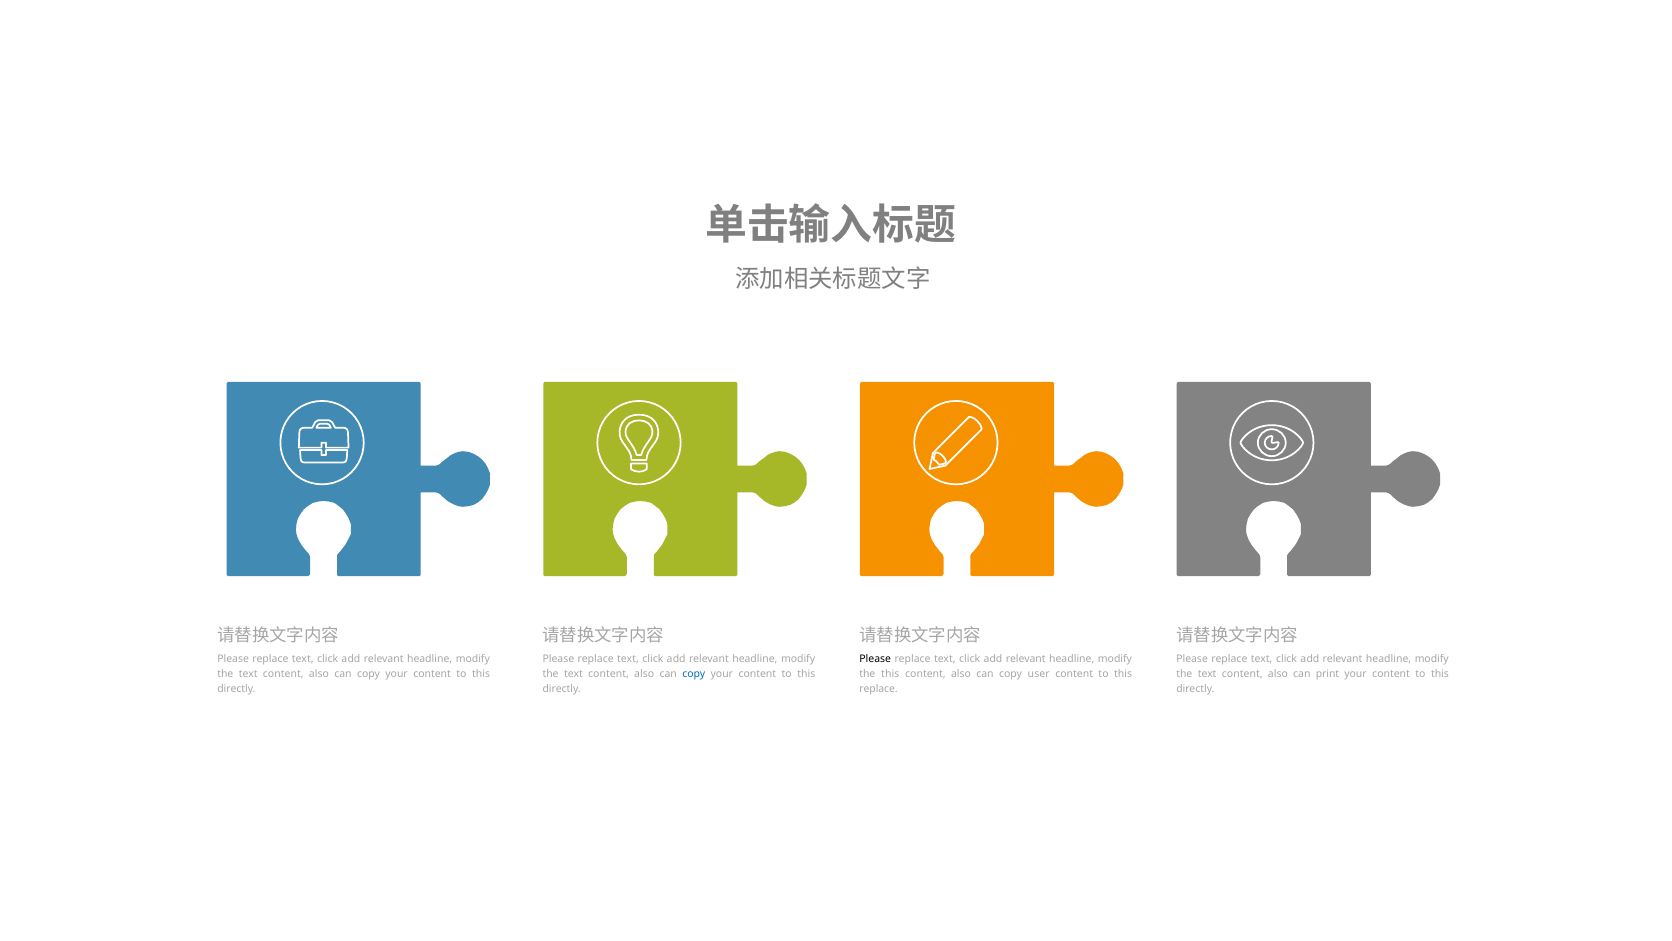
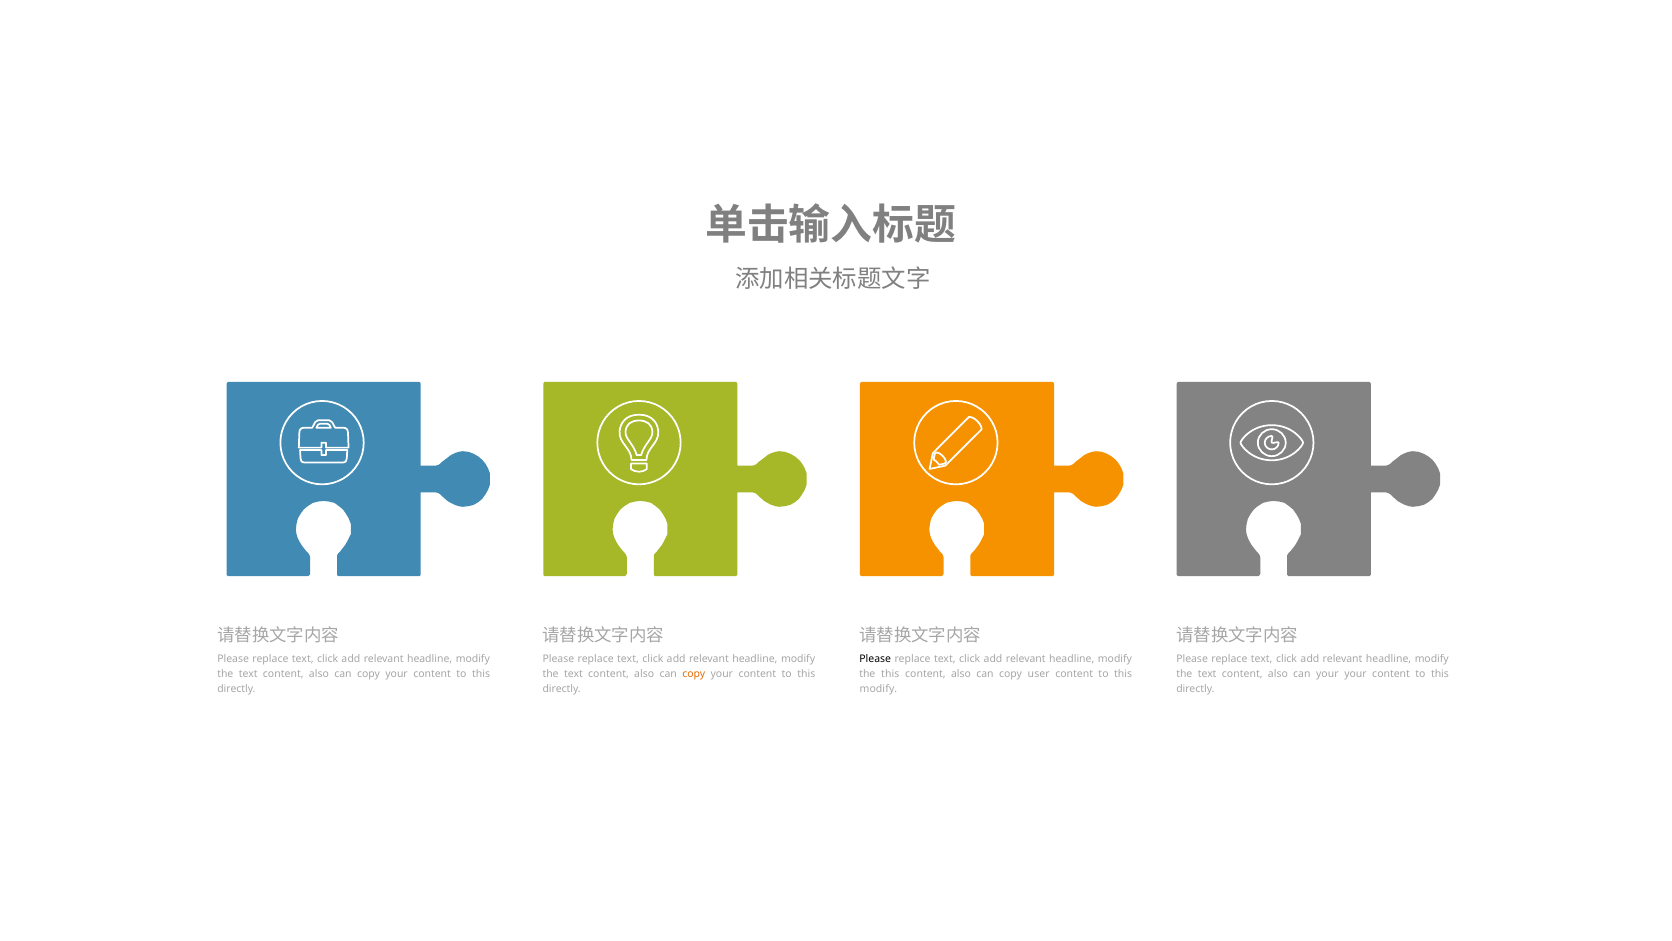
copy colour: blue -> orange (694, 674)
can print: print -> your (1327, 674)
replace: replace -> modify (878, 689)
